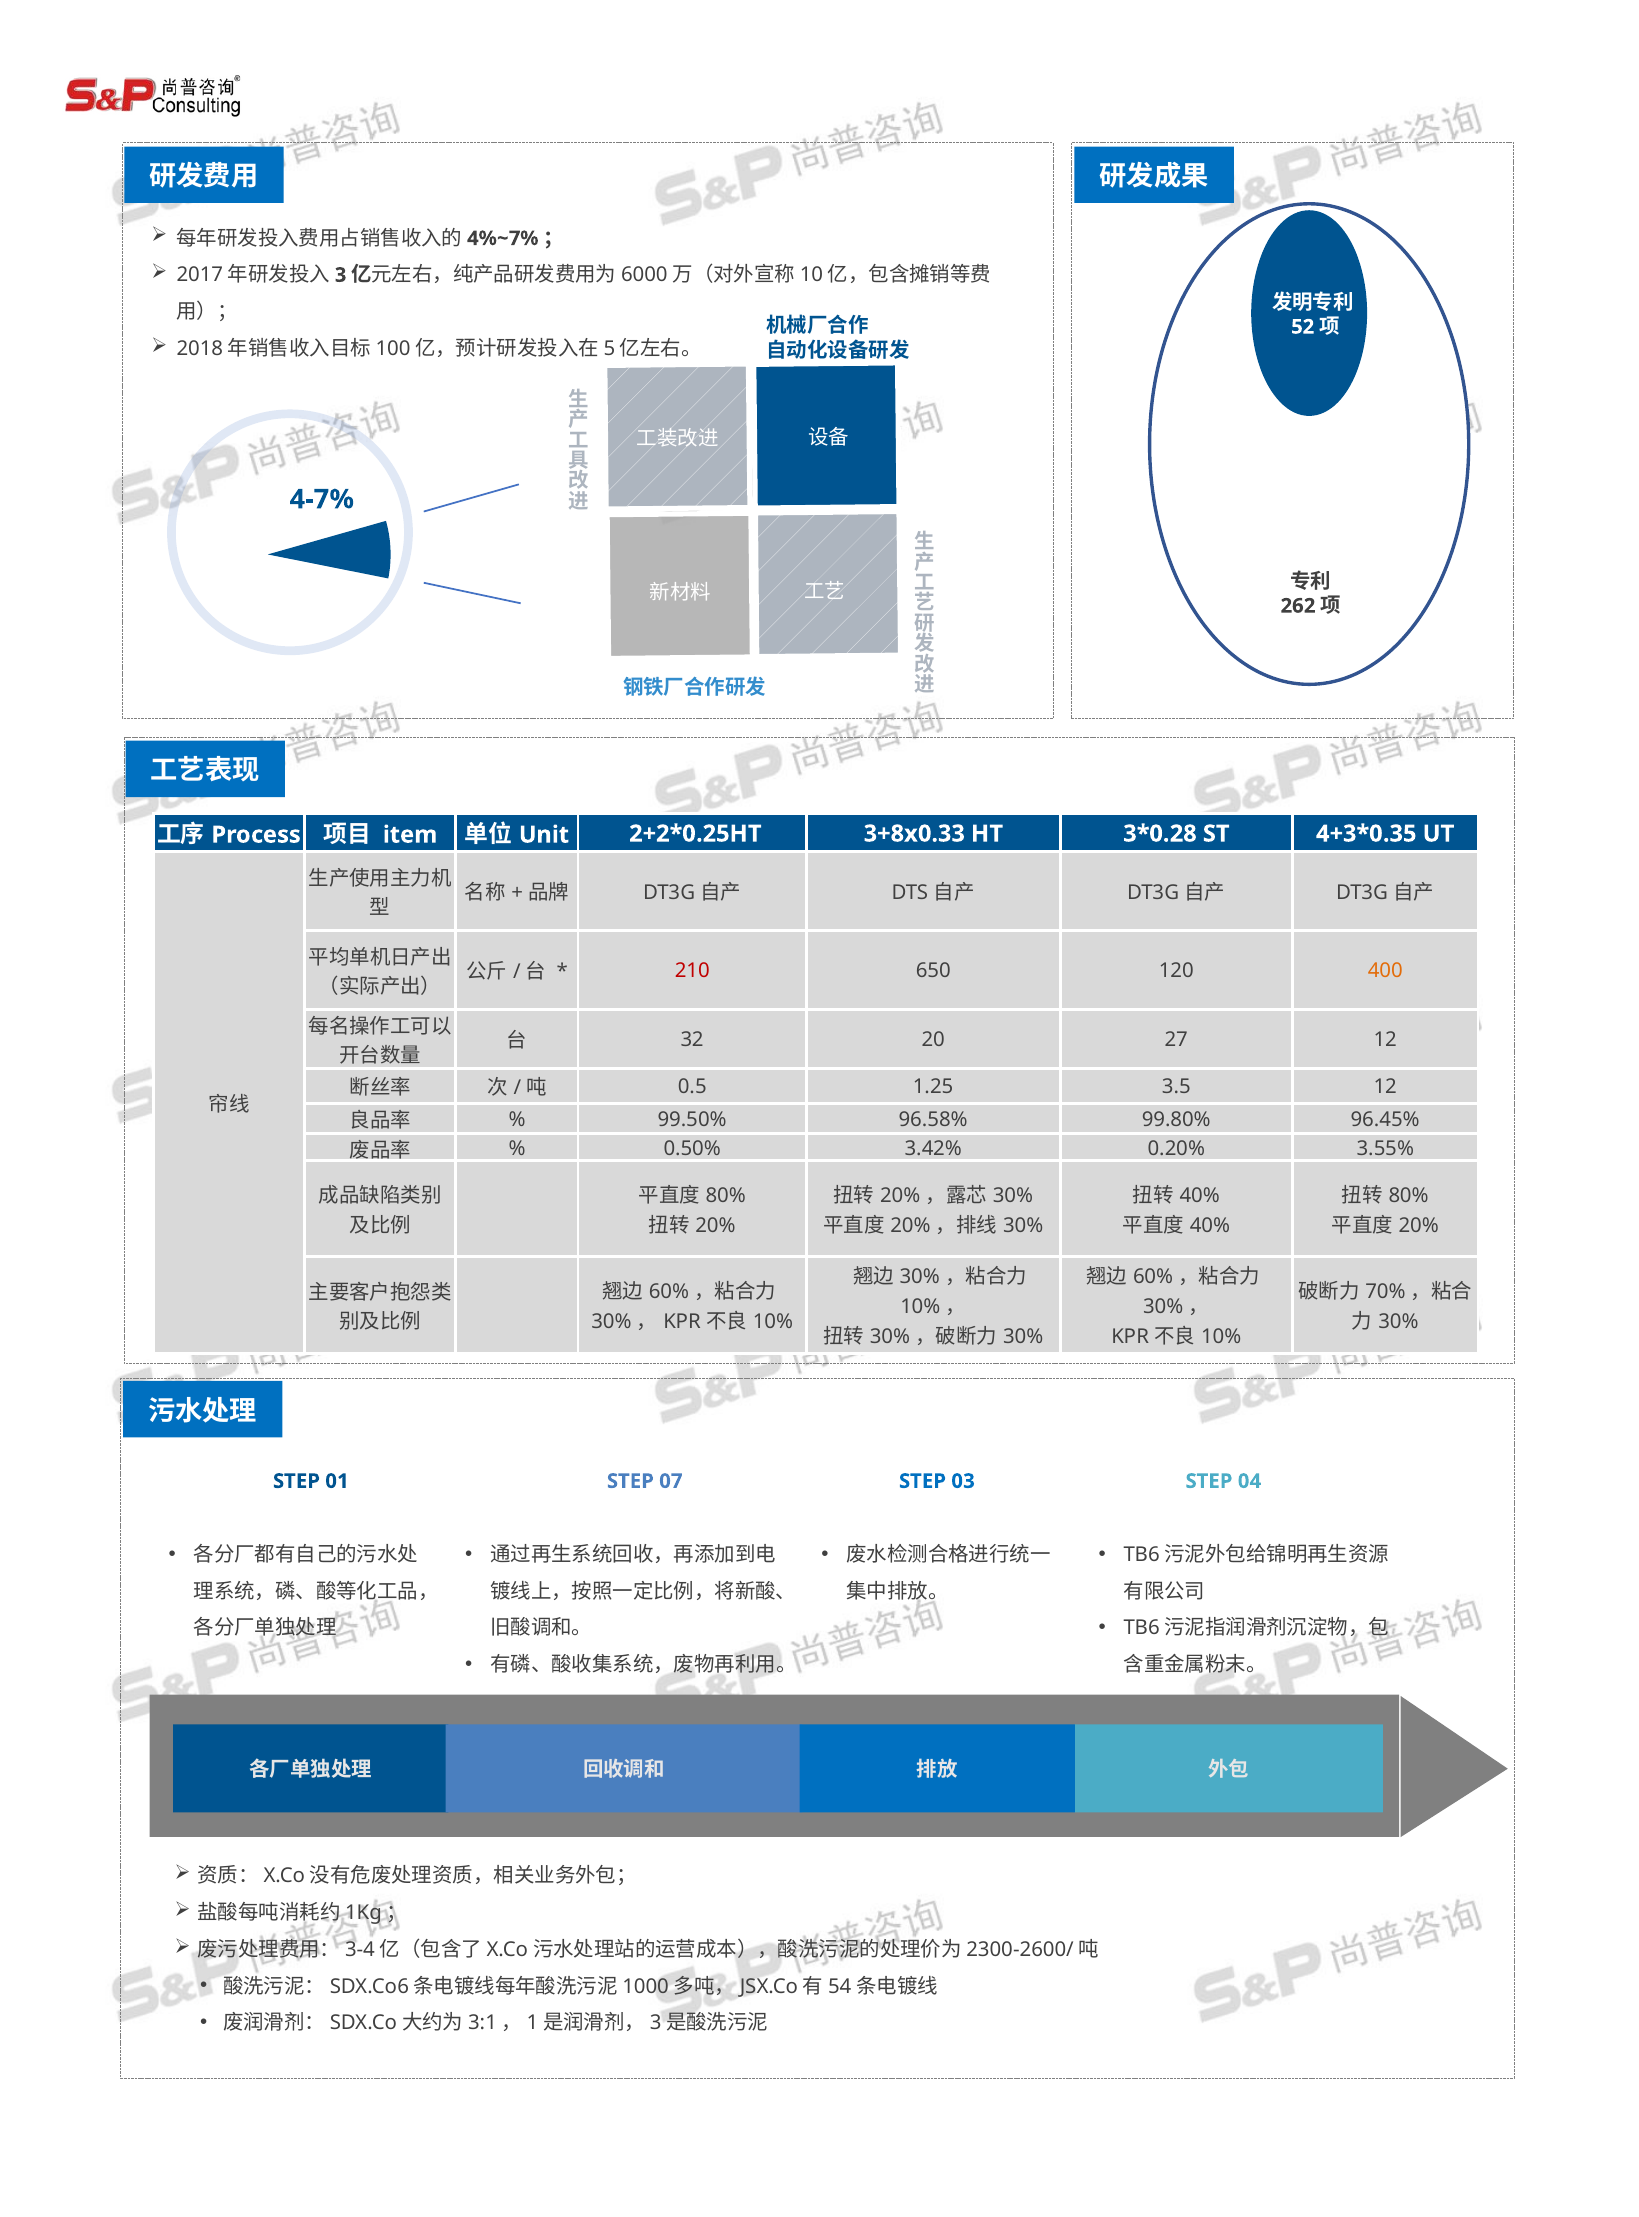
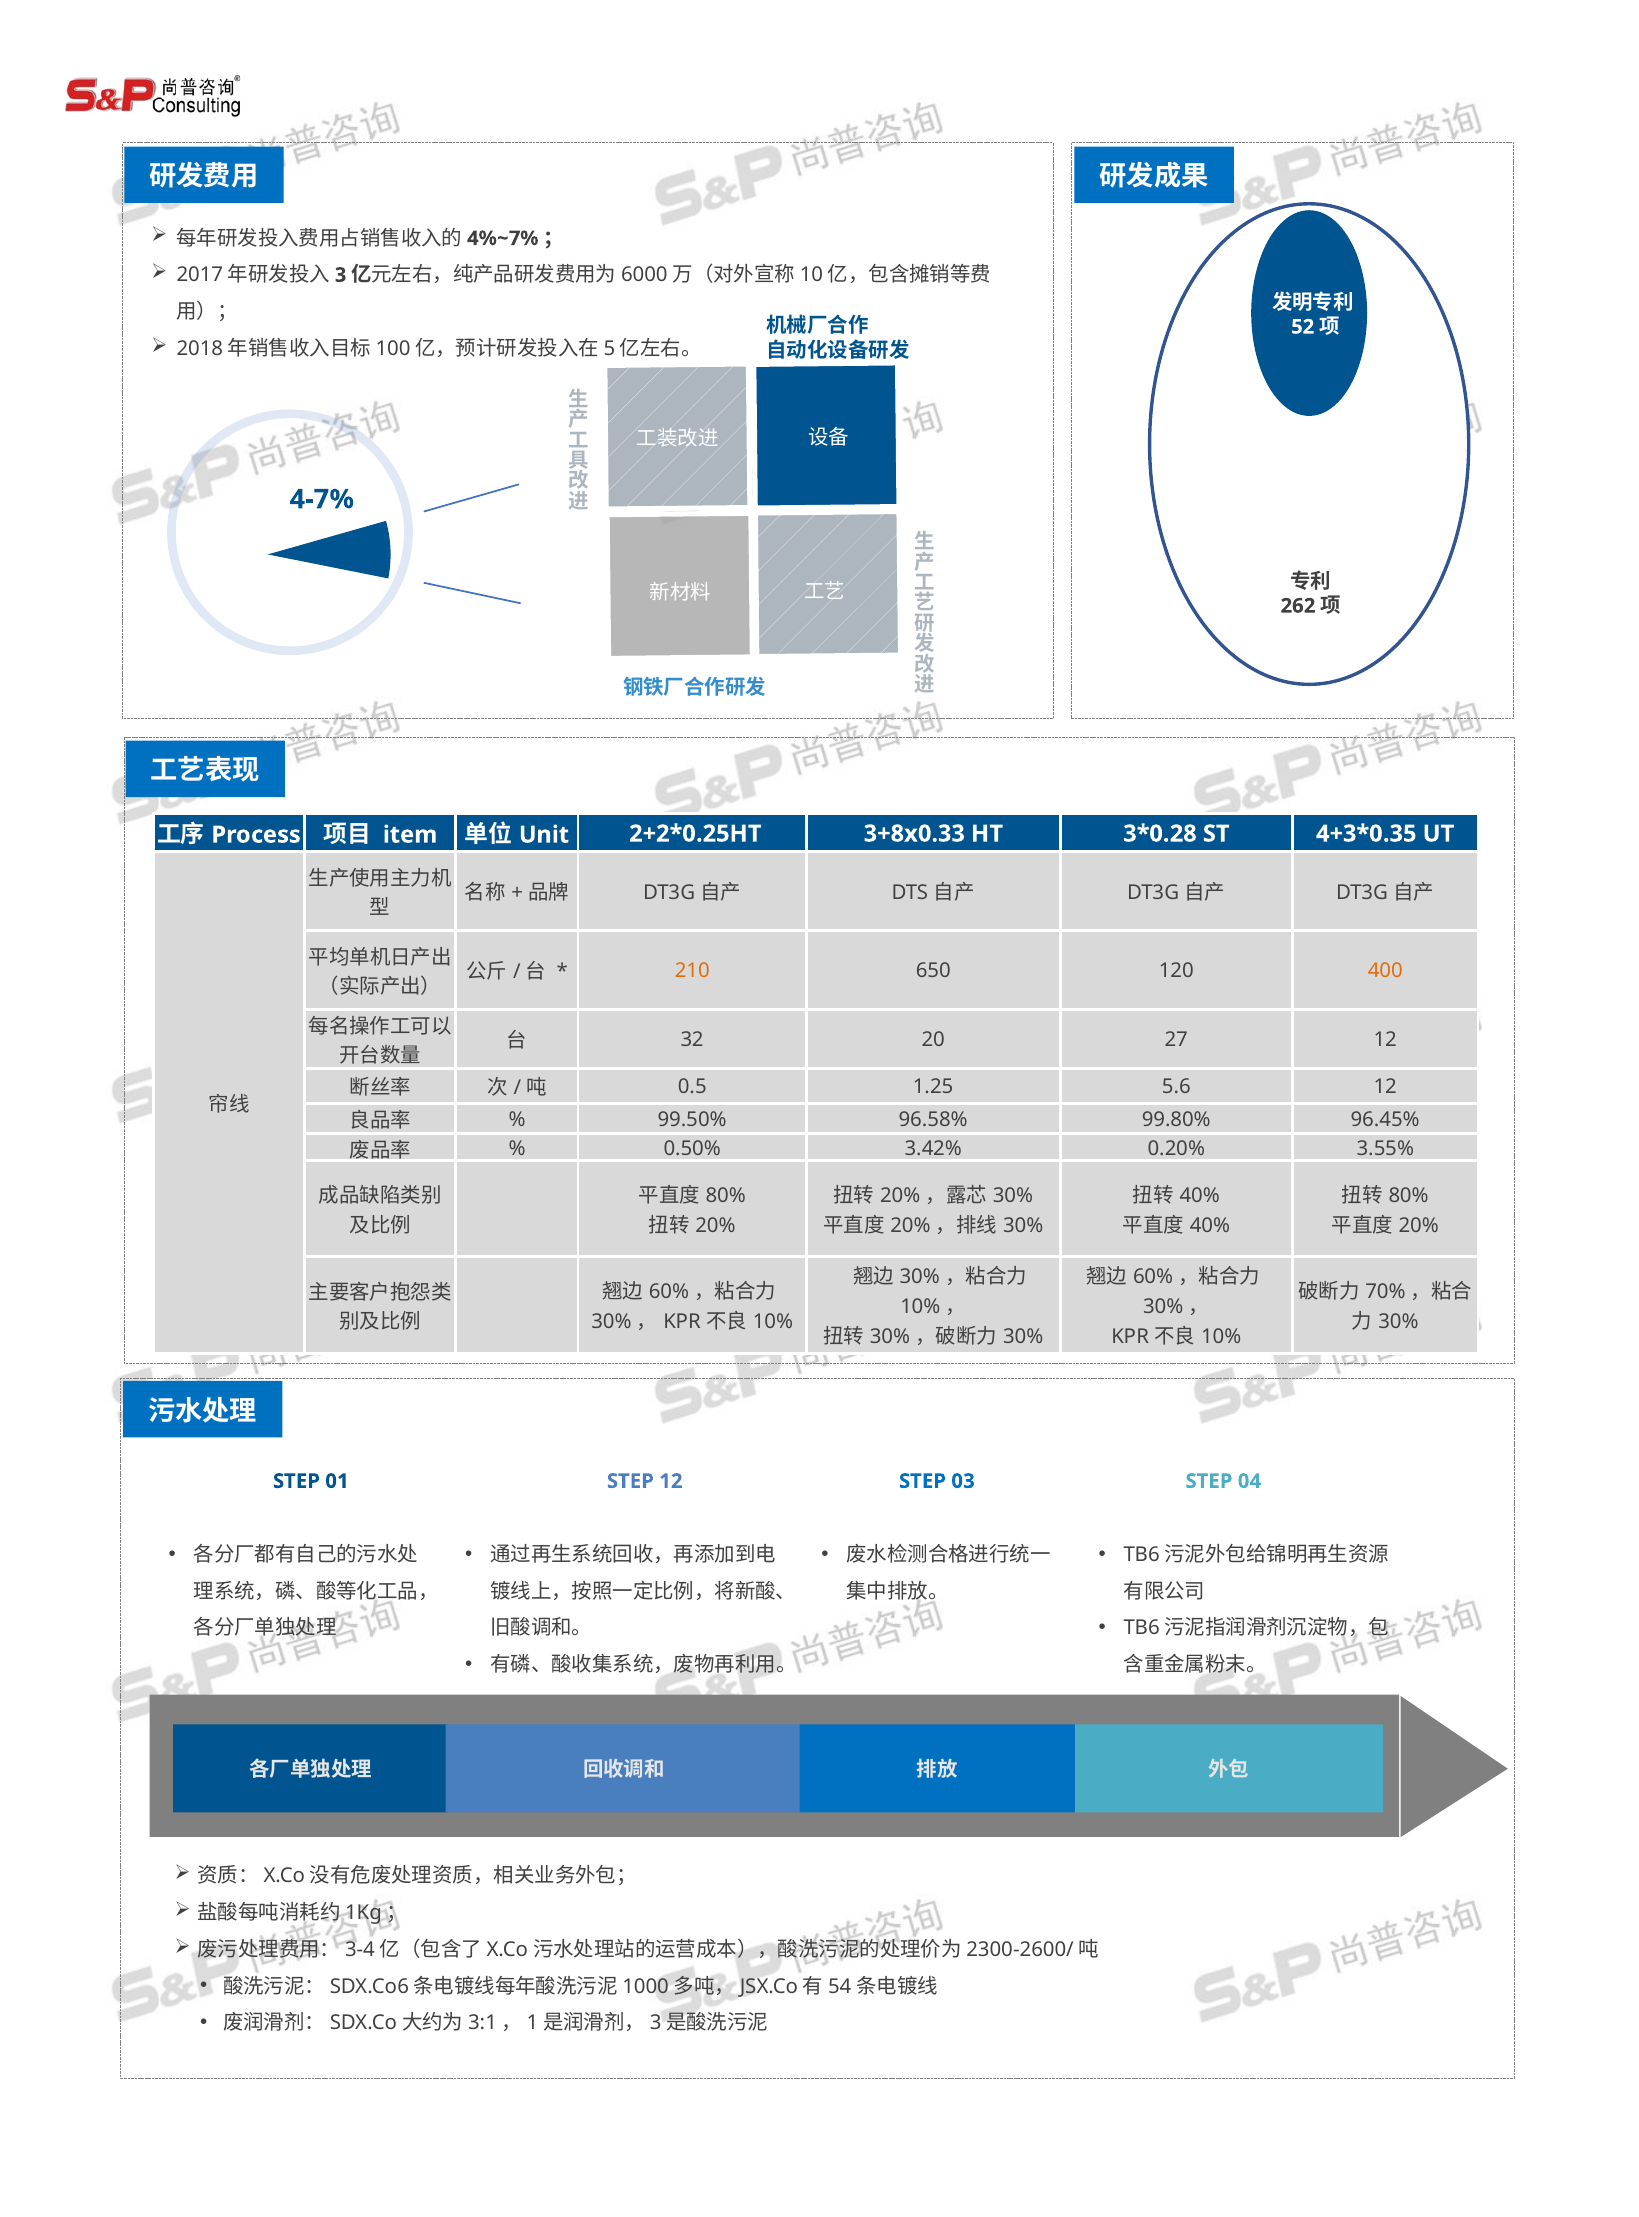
210 colour: red -> orange (692, 971)
3.5: 3.5 -> 5.6 (1176, 1087)
STEP 07: 07 -> 12 (671, 1482)
